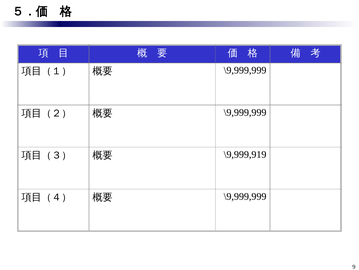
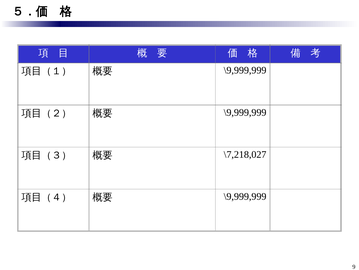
\9,999,919: \9,999,919 -> \7,218,027 (245, 154)
